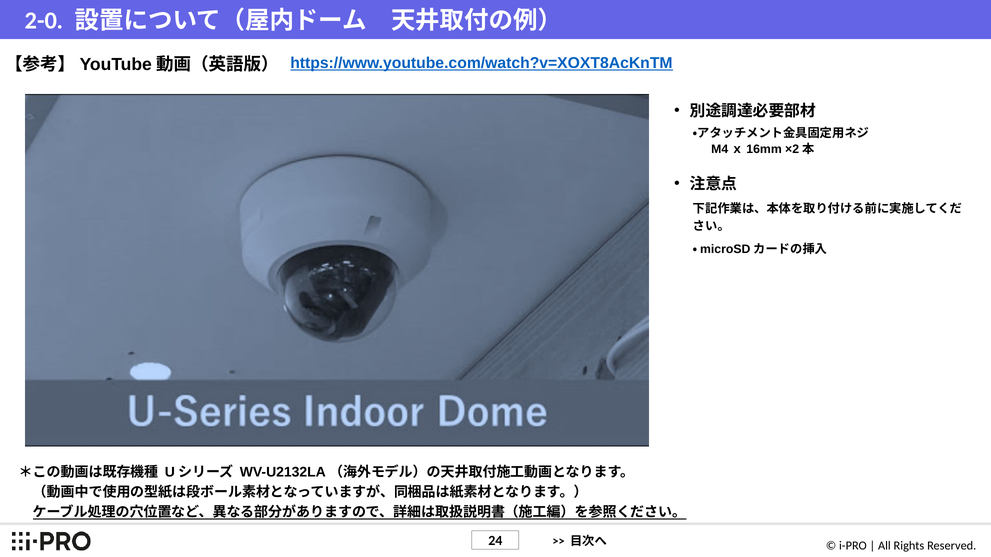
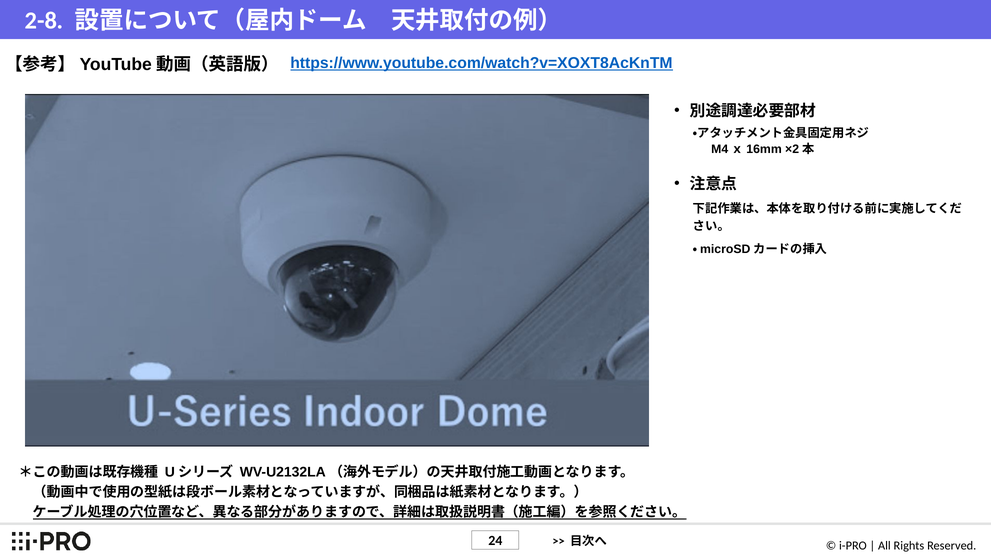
2-0: 2-0 -> 2-8 (44, 21)
